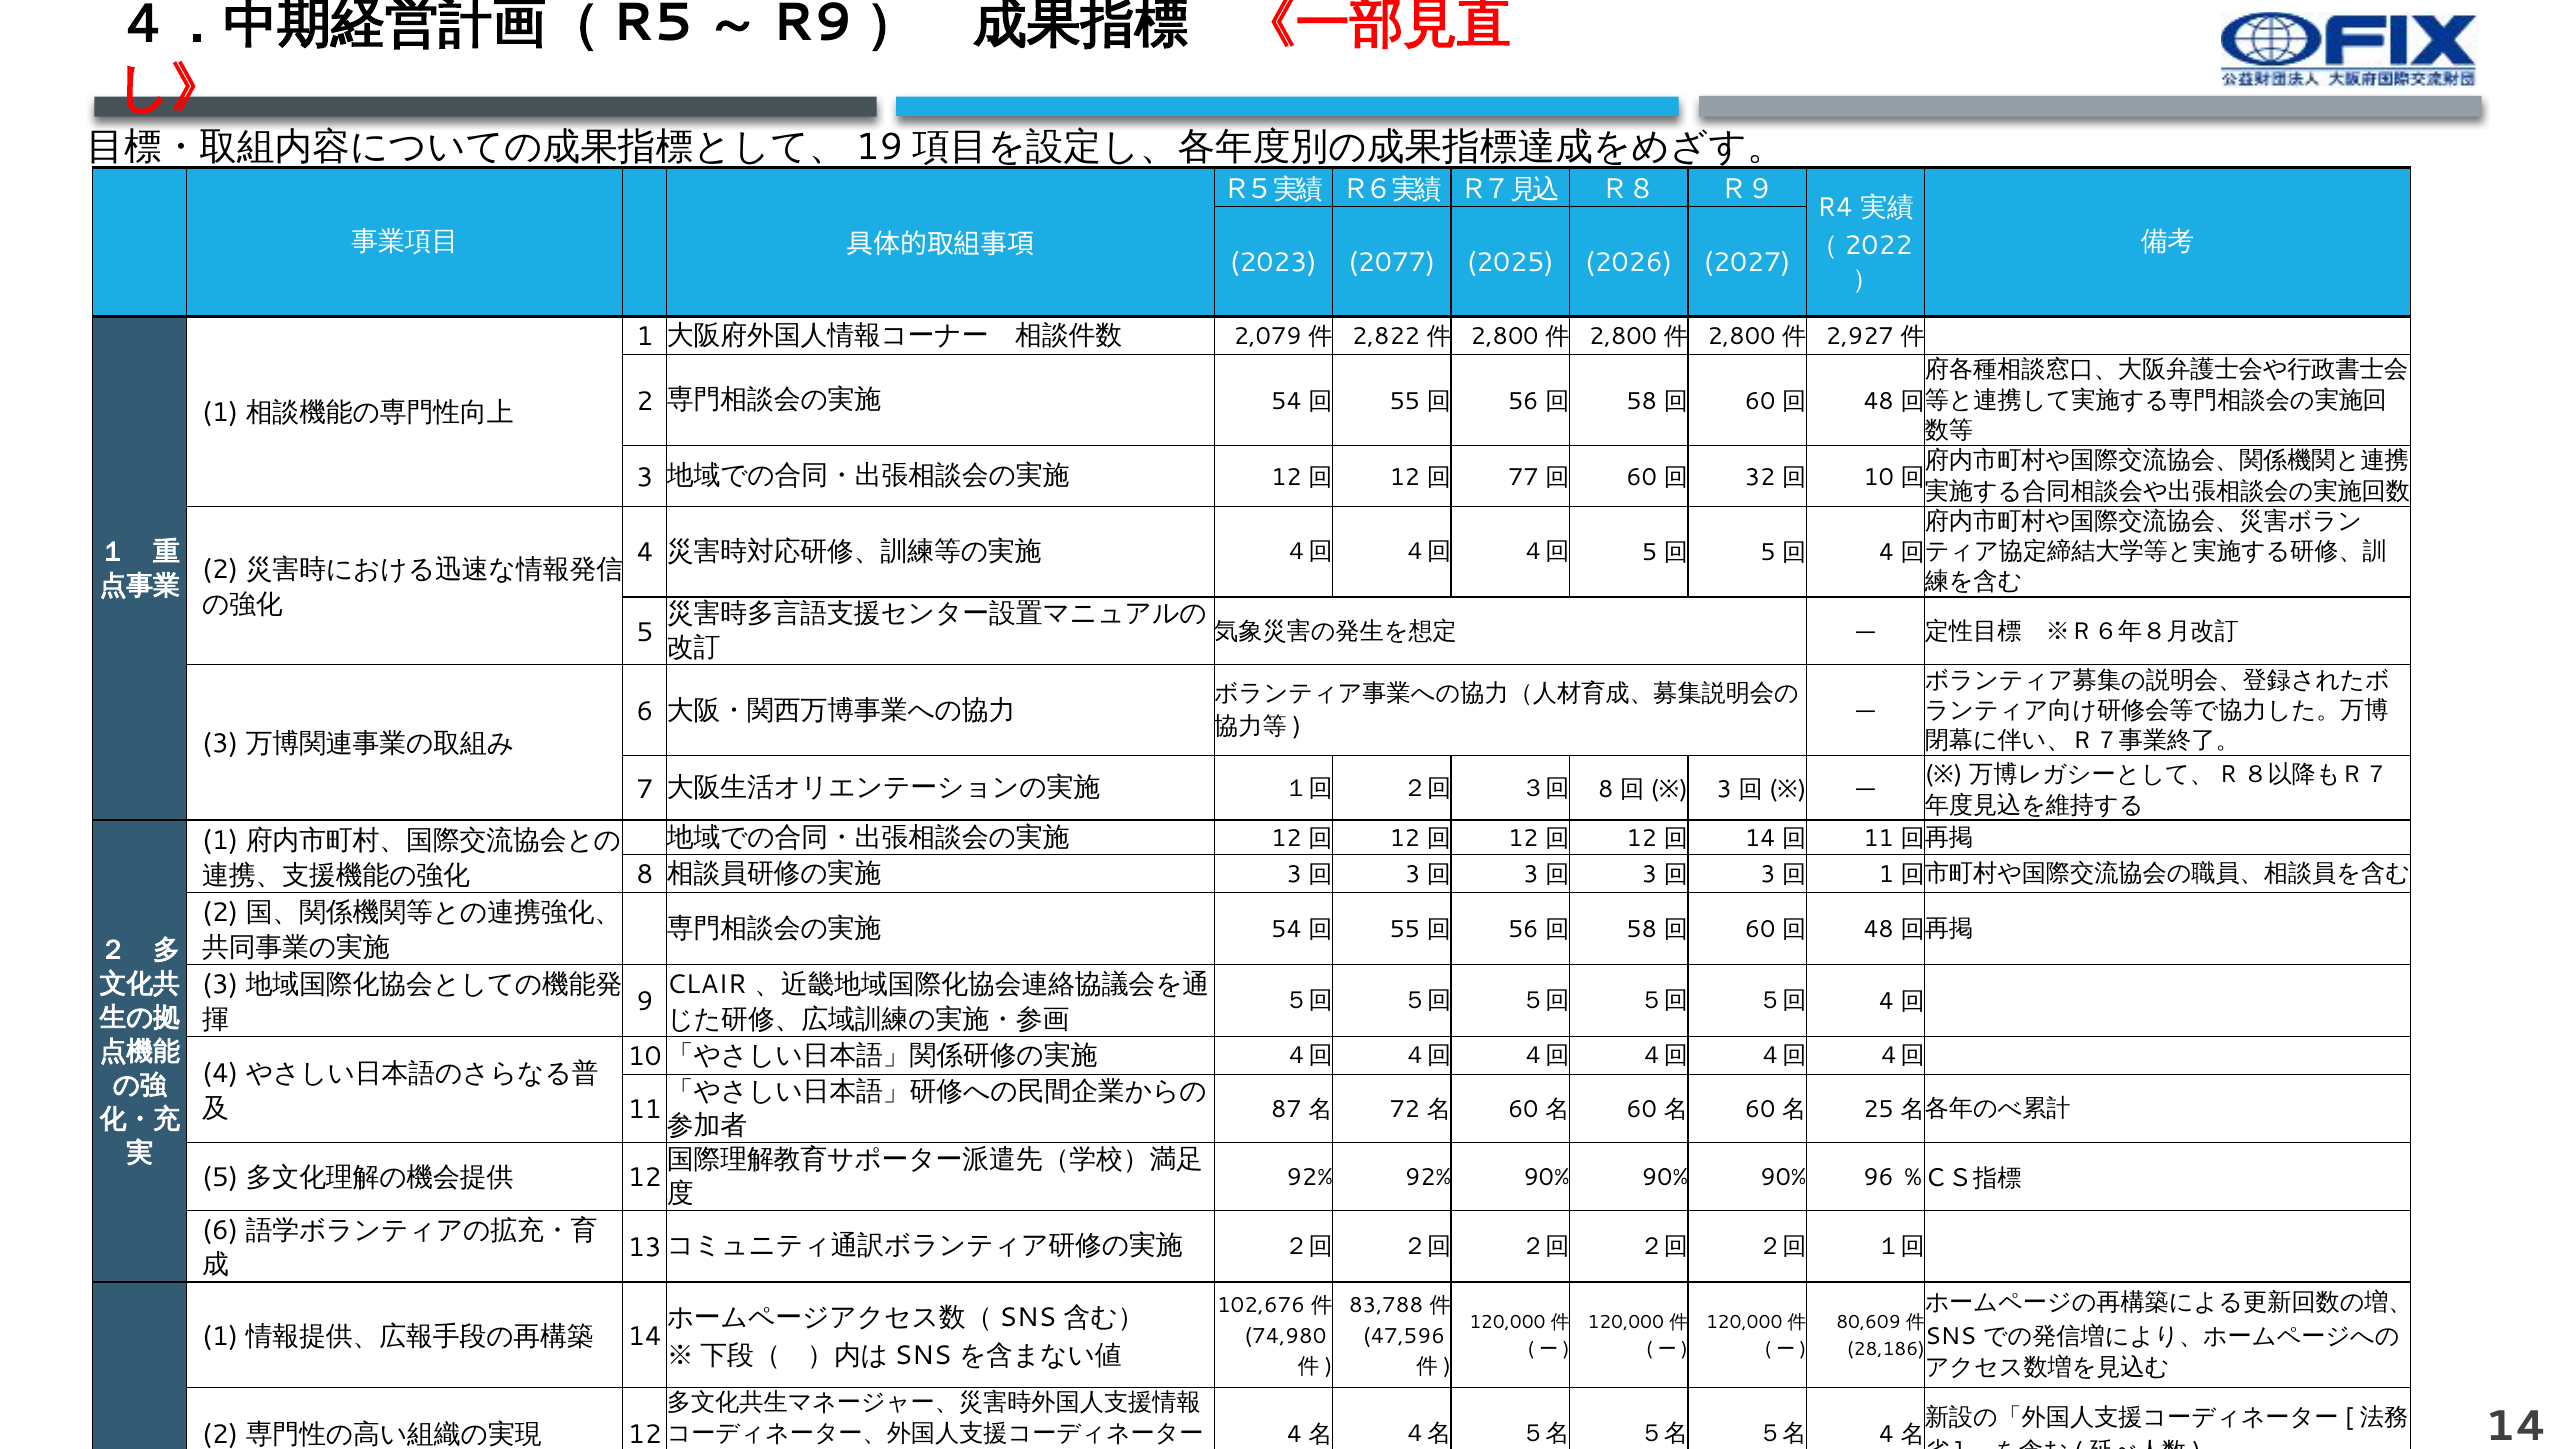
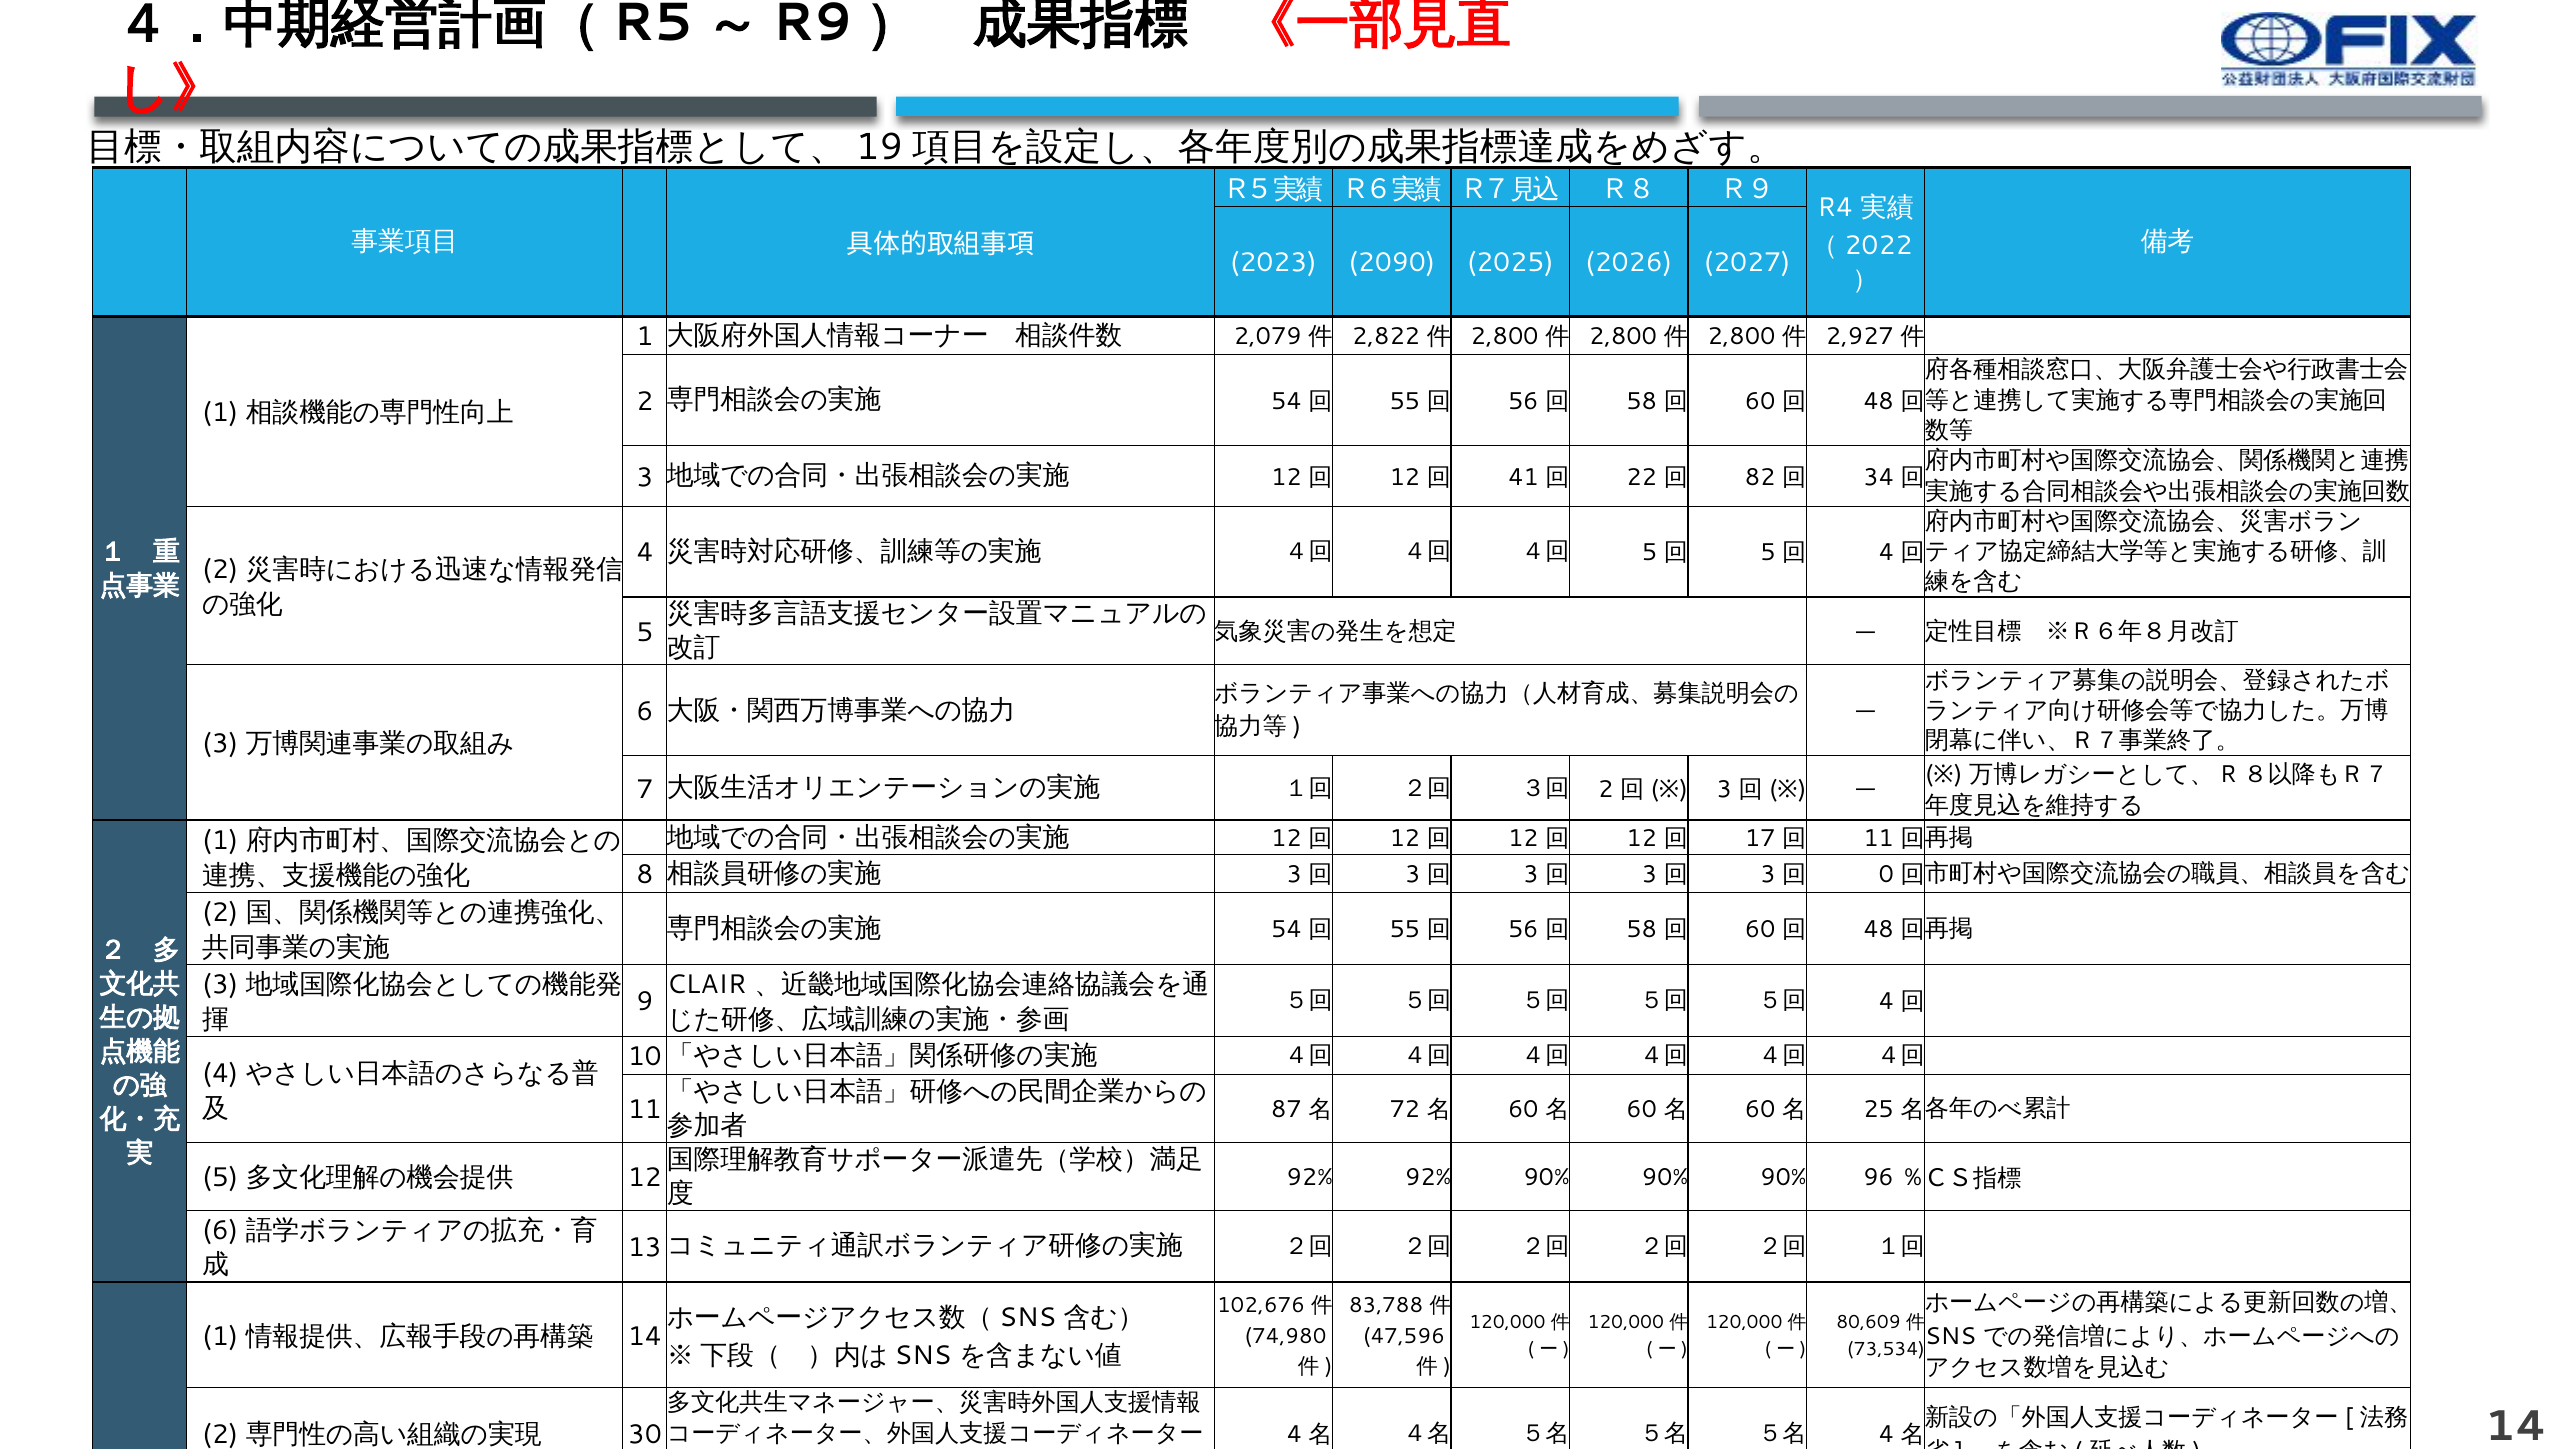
2077: 2077 -> 2090 (1392, 263)
77: 77 -> 41 (1523, 477)
60: 60 -> 22 (1642, 477)
32: 32 -> 82 (1760, 477)
10: 10 -> 34 (1879, 477)
8: 8 -> 2 (1606, 789)
14: 14 -> 17 (1760, 839)
1: 1 -> 0 (1886, 875)
28,186: 28,186 -> 73,534 (1886, 1349)
12: 12 -> 30 (645, 1435)
